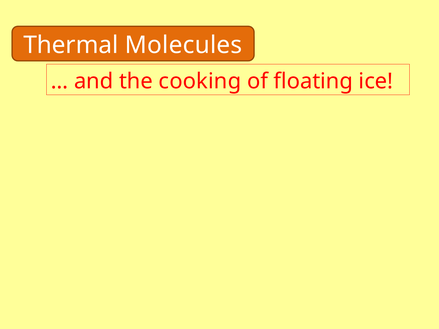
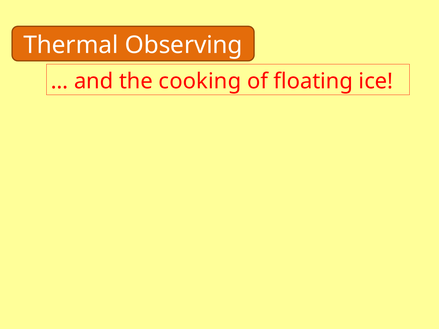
Molecules: Molecules -> Observing (184, 45)
